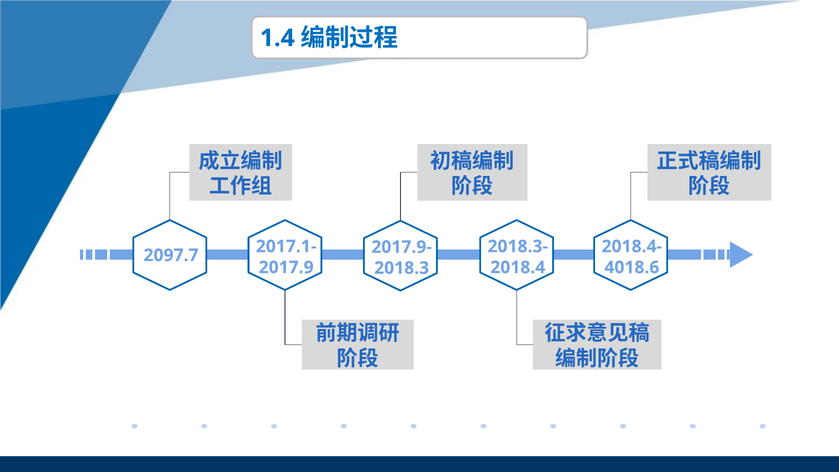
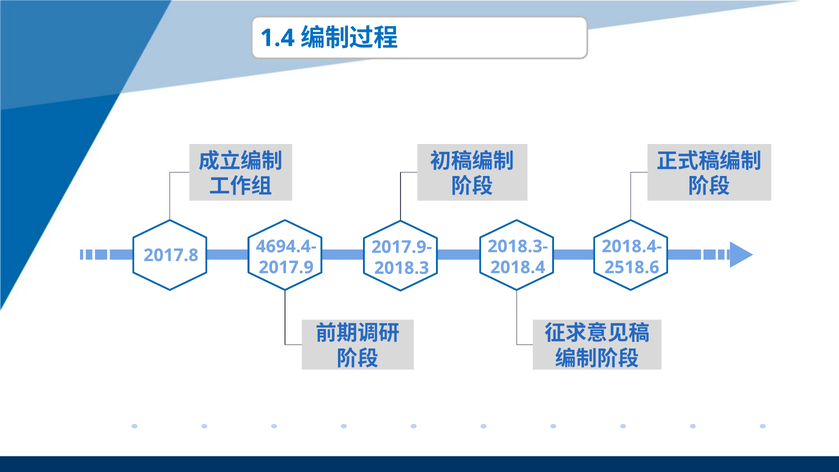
2017.1-: 2017.1- -> 4694.4- (286, 246)
2097.7: 2097.7 -> 2017.8 (171, 255)
4018.6: 4018.6 -> 2518.6 (632, 267)
